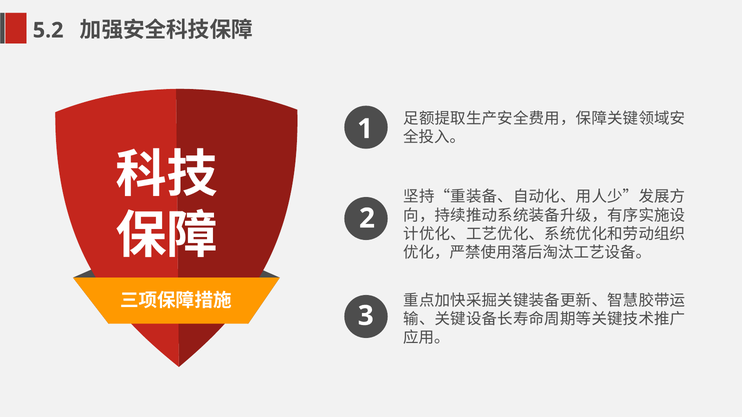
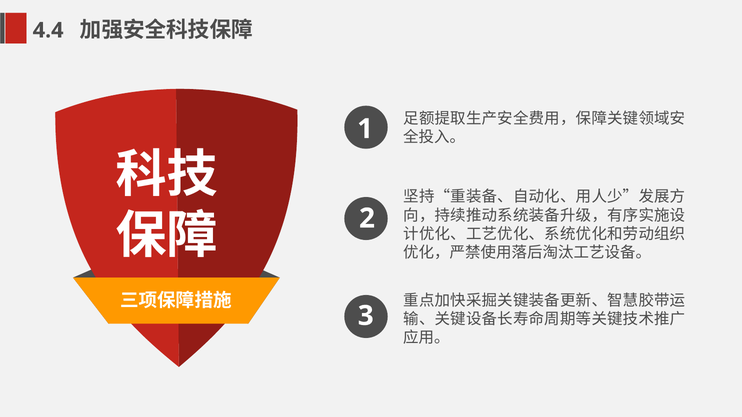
5.2: 5.2 -> 4.4 (48, 30)
